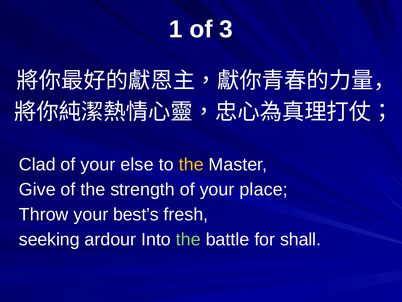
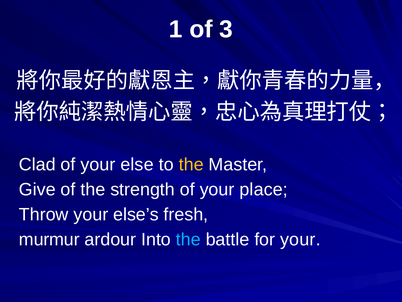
best’s: best’s -> else’s (136, 214)
seeking: seeking -> murmur (49, 239)
the colour: light green -> light blue (188, 239)
for shall: shall -> your (300, 239)
